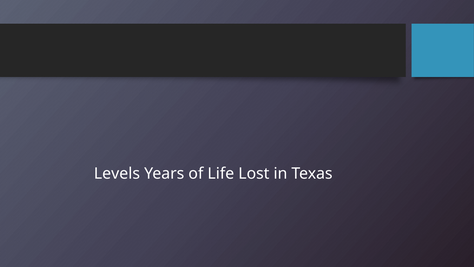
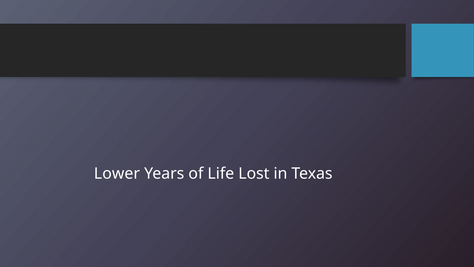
Levels: Levels -> Lower (117, 173)
